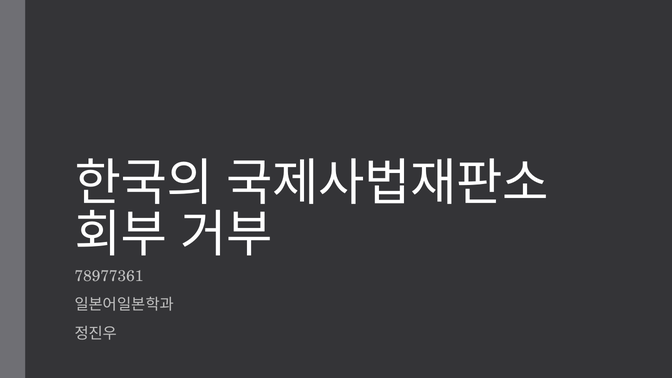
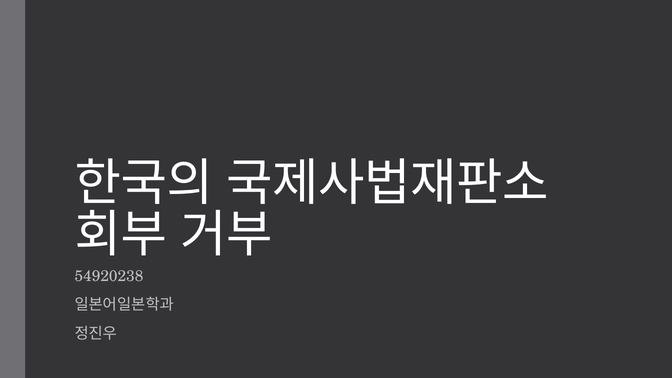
78977361: 78977361 -> 54920238 (109, 276)
